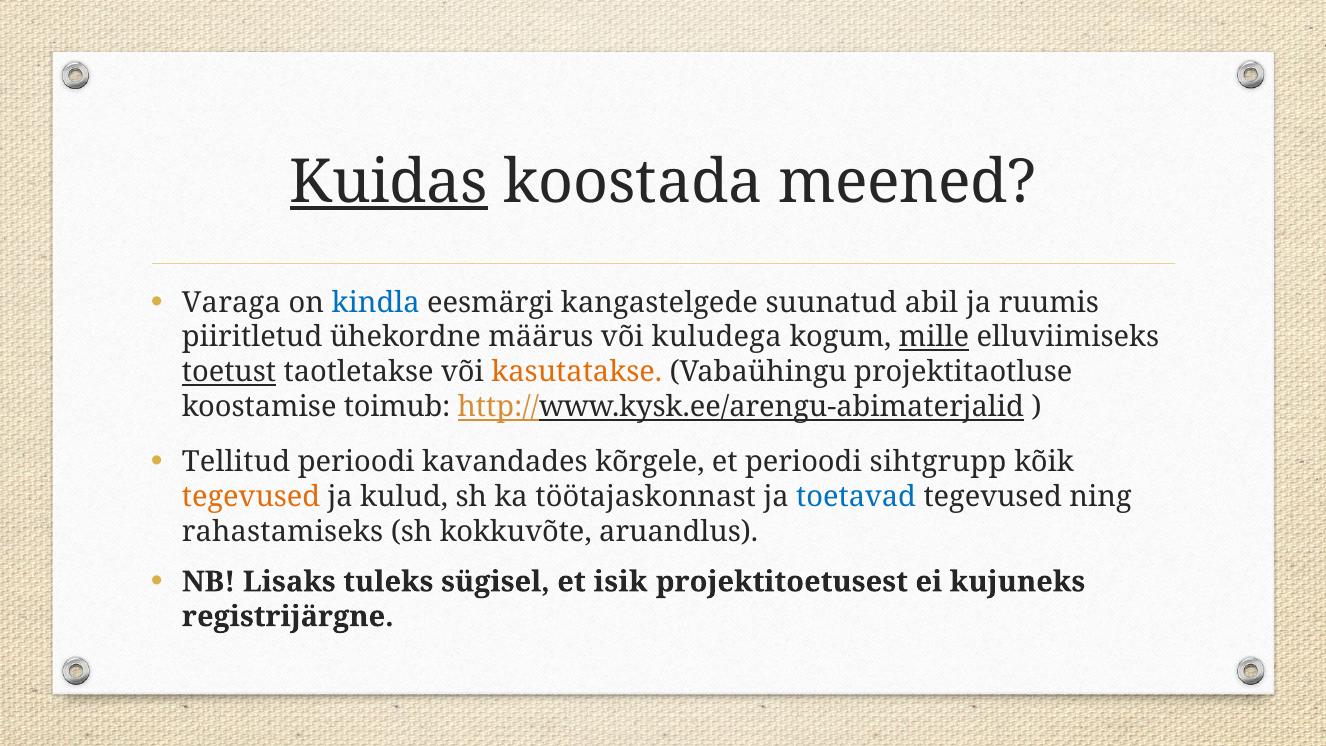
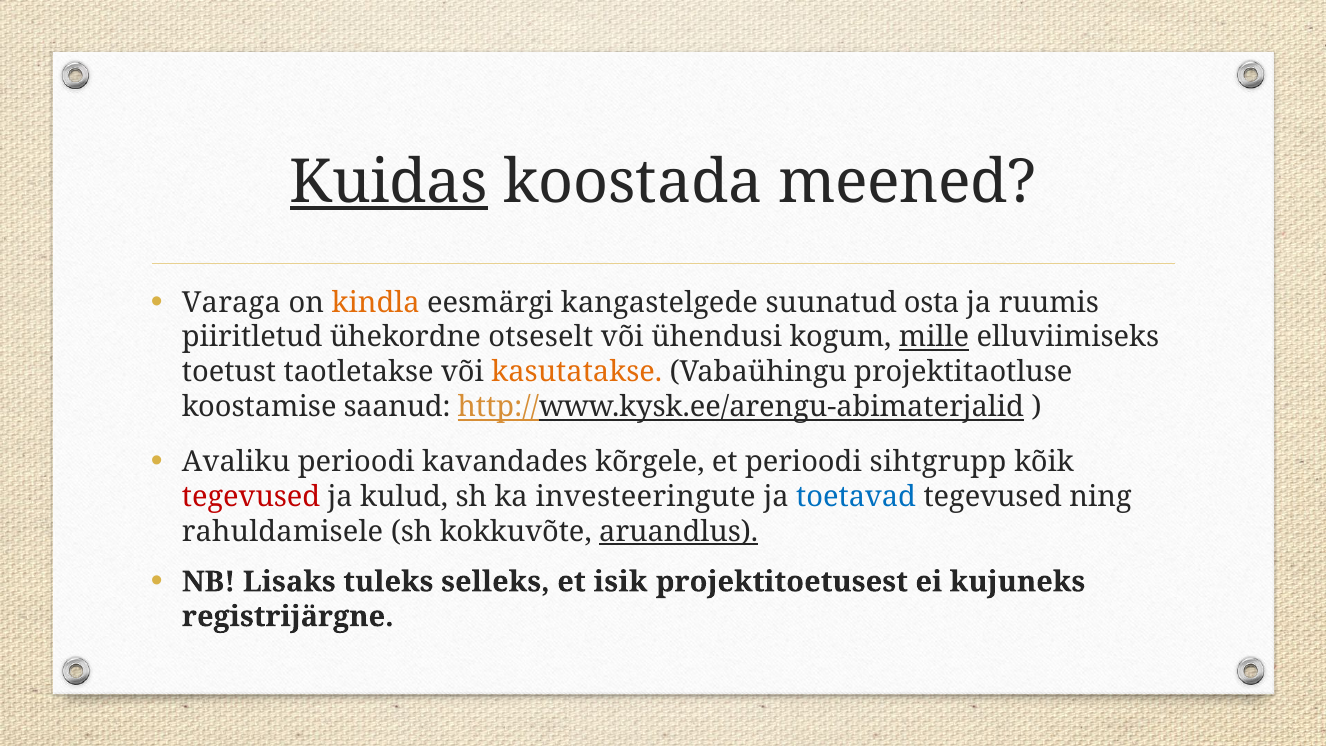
kindla colour: blue -> orange (376, 303)
abil: abil -> osta (932, 303)
määrus: määrus -> otseselt (541, 337)
kuludega: kuludega -> ühendusi (717, 337)
toetust underline: present -> none (229, 372)
toimub: toimub -> saanud (397, 407)
Tellitud: Tellitud -> Avaliku (236, 462)
tegevused colour: orange -> red (251, 497)
töötajaskonnast: töötajaskonnast -> investeeringute (646, 497)
rahastamiseks: rahastamiseks -> rahuldamisele (283, 531)
aruandlus underline: none -> present (679, 531)
sügisel: sügisel -> selleks (495, 582)
